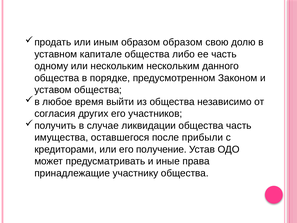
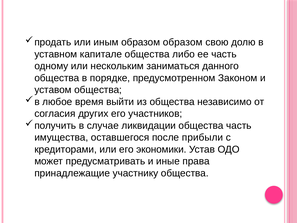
нескольким нескольким: нескольким -> заниматься (173, 66)
получение: получение -> экономики (161, 149)
